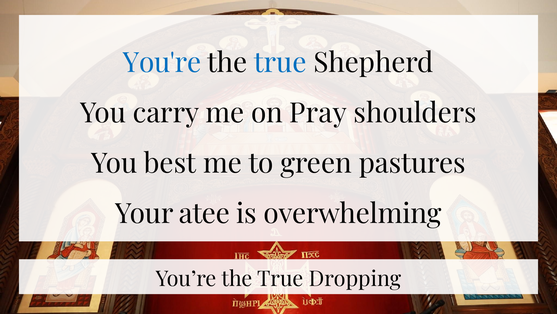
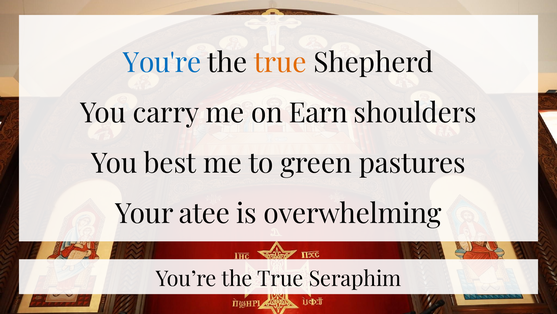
true colour: blue -> orange (280, 63)
Pray: Pray -> Earn (318, 113)
Dropping: Dropping -> Seraphim (355, 279)
